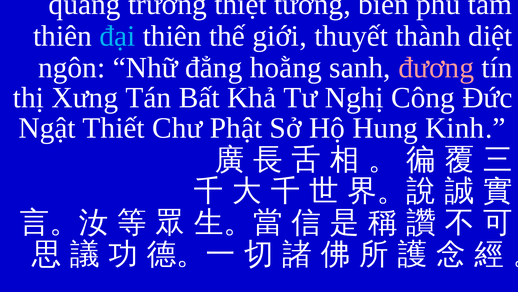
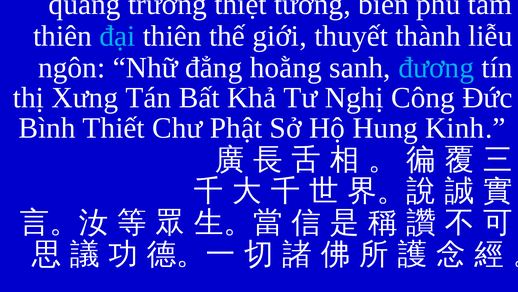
diệt: diệt -> liễu (490, 36)
đương colour: pink -> light blue (436, 68)
Ngật: Ngật -> Bình (47, 128)
